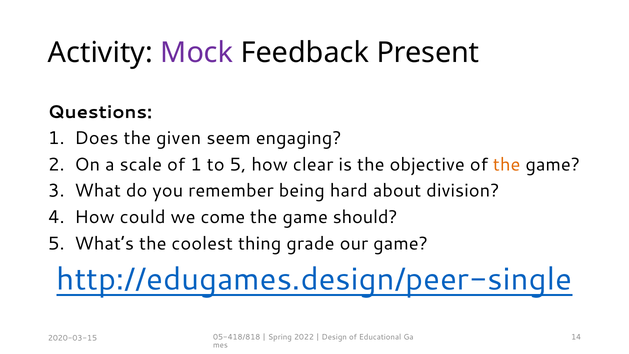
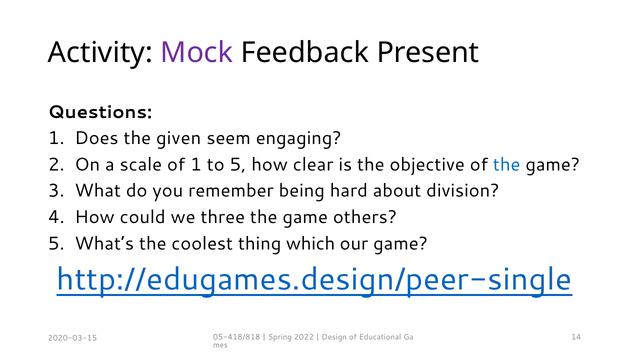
the colour: orange -> blue (507, 164)
come: come -> three (223, 217)
should: should -> others (365, 217)
grade: grade -> which (311, 243)
